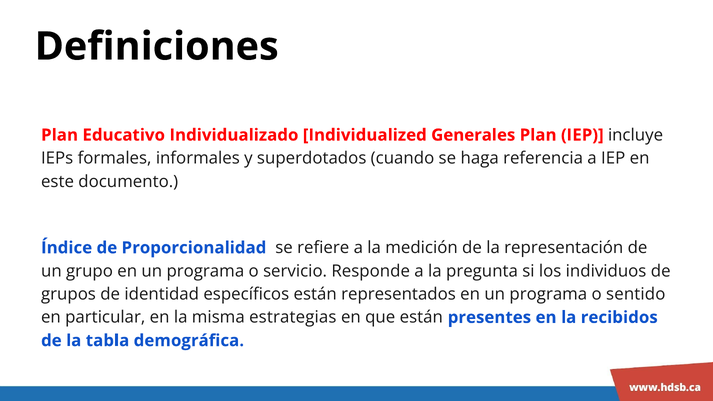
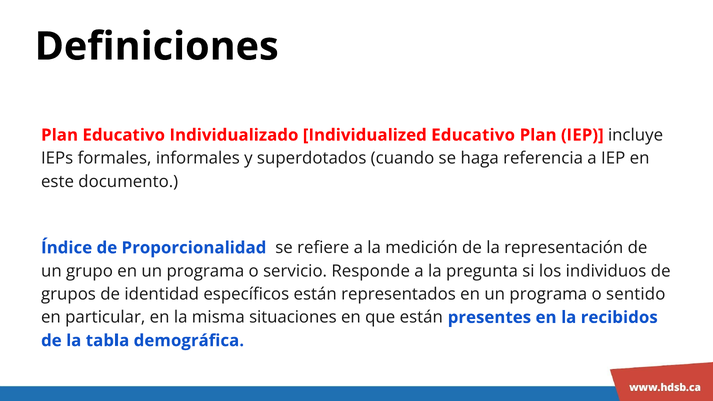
Individualized Generales: Generales -> Educativo (473, 135)
estrategias: estrategias -> situaciones (293, 317)
